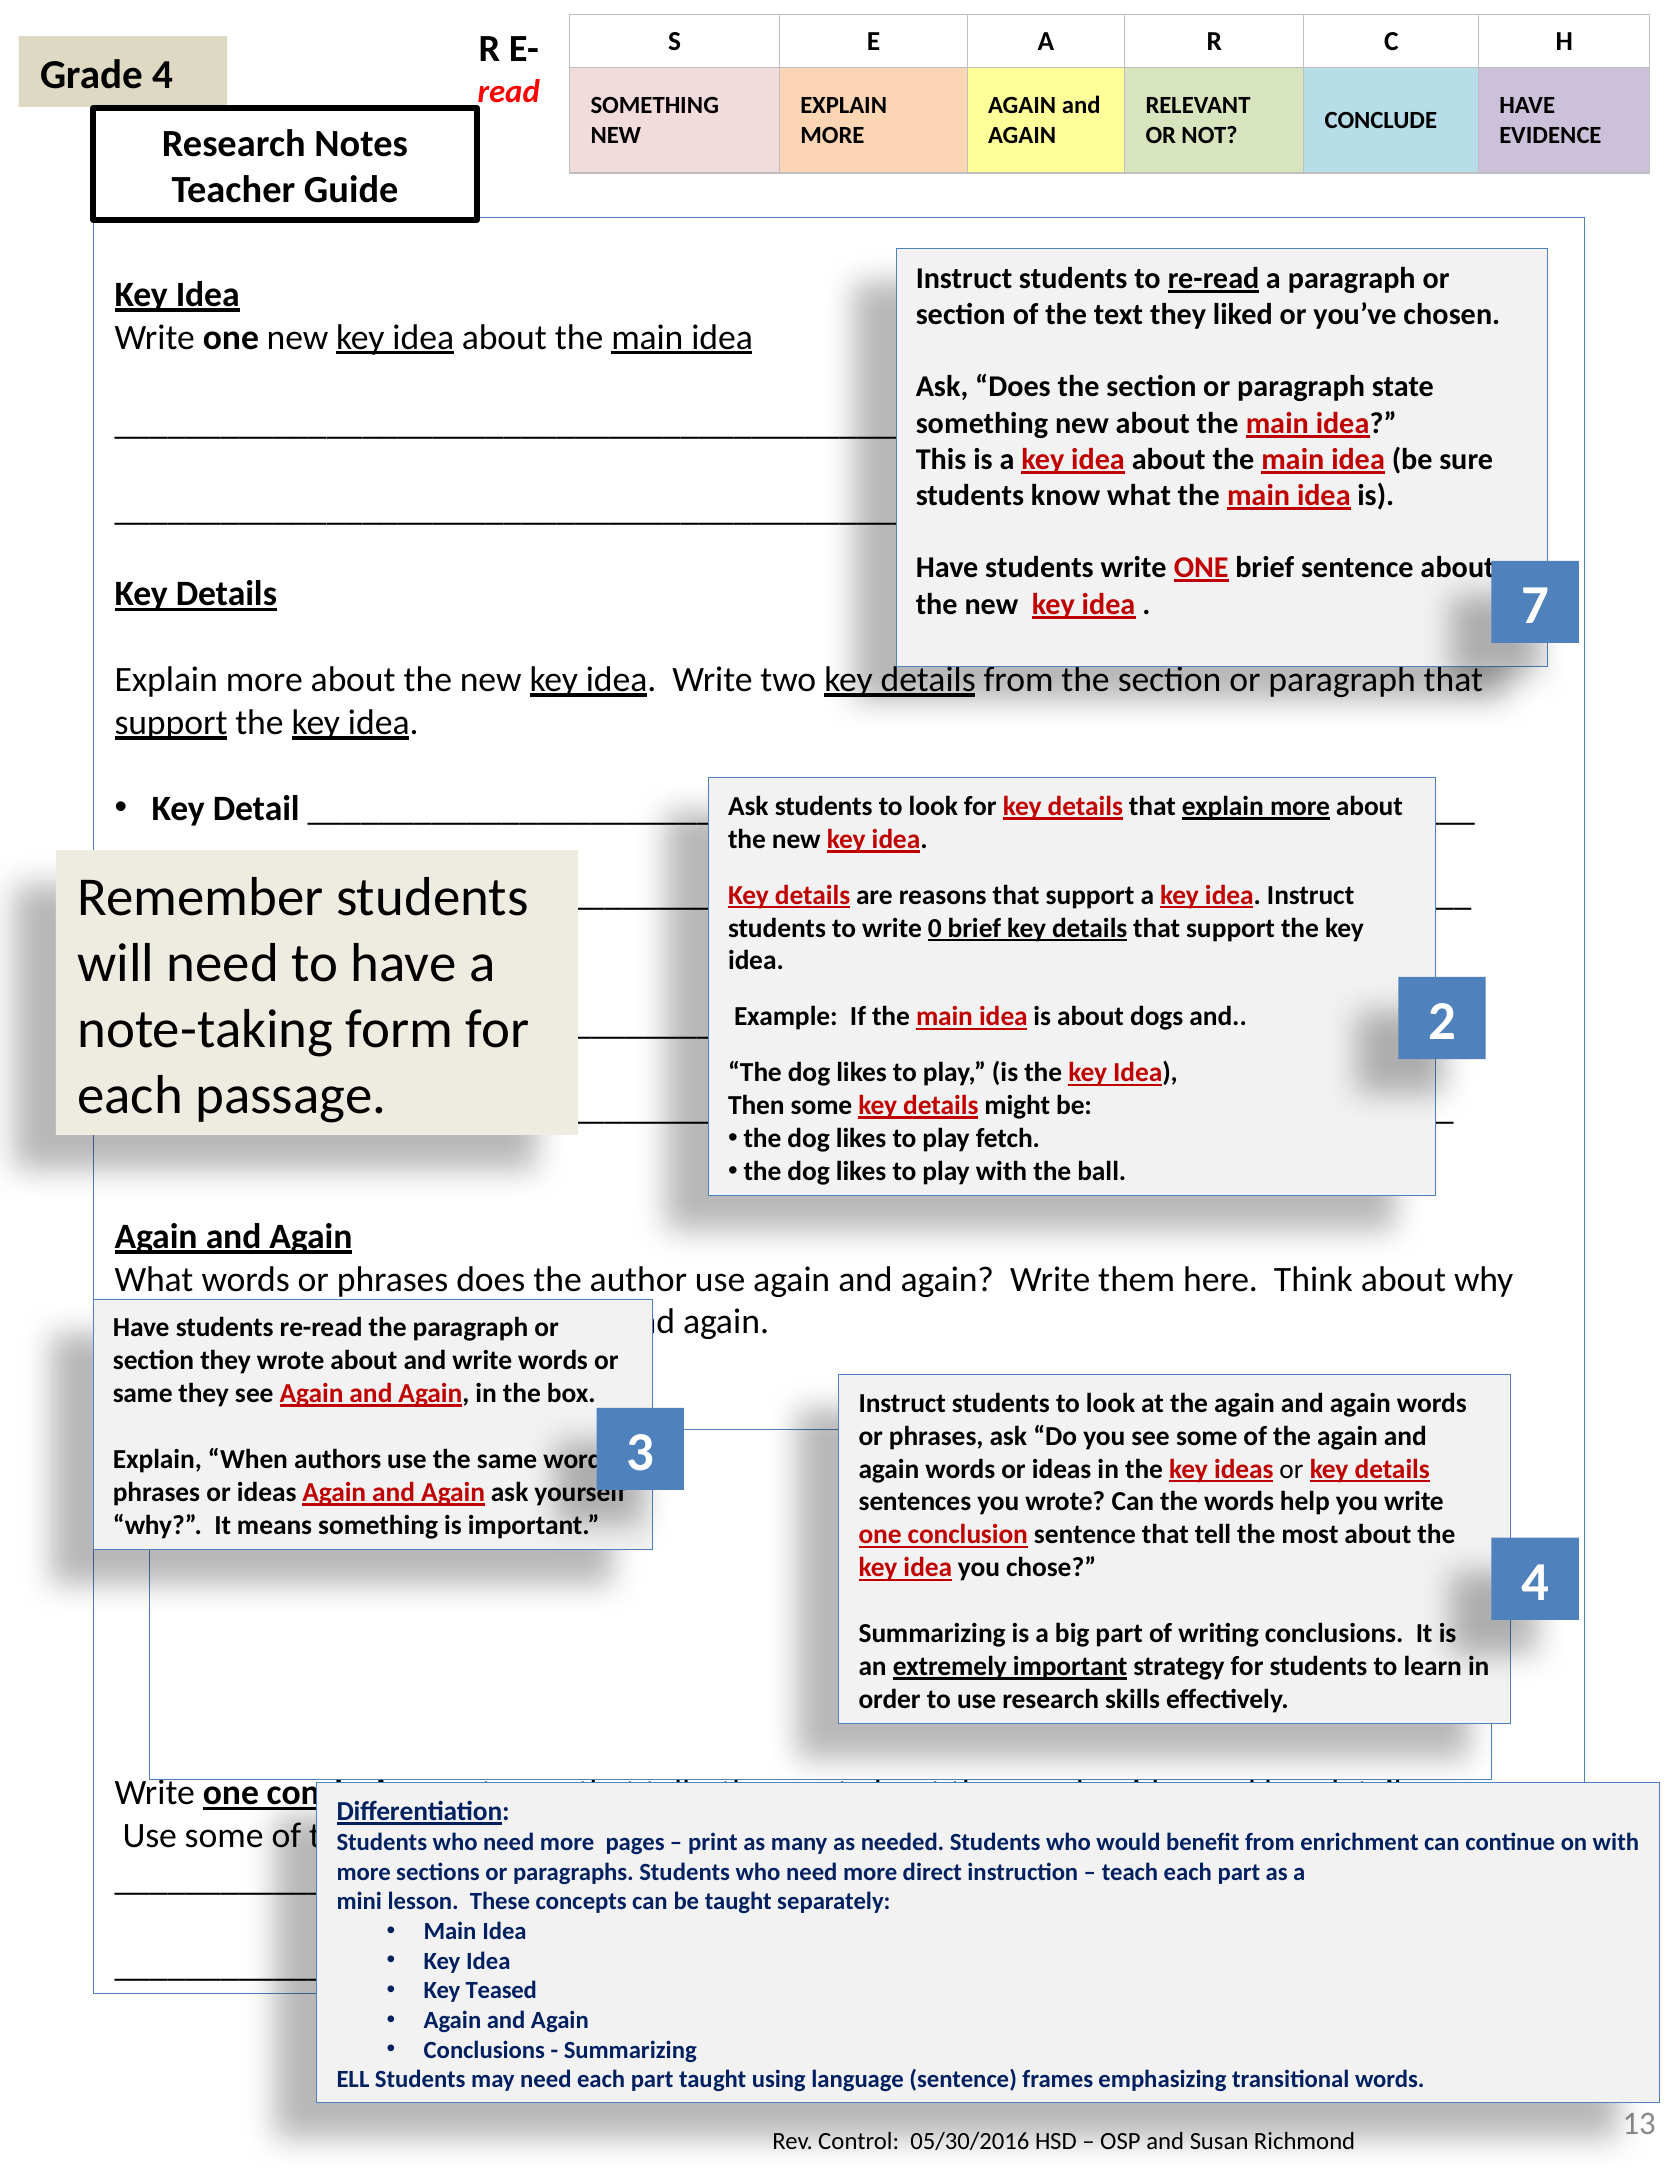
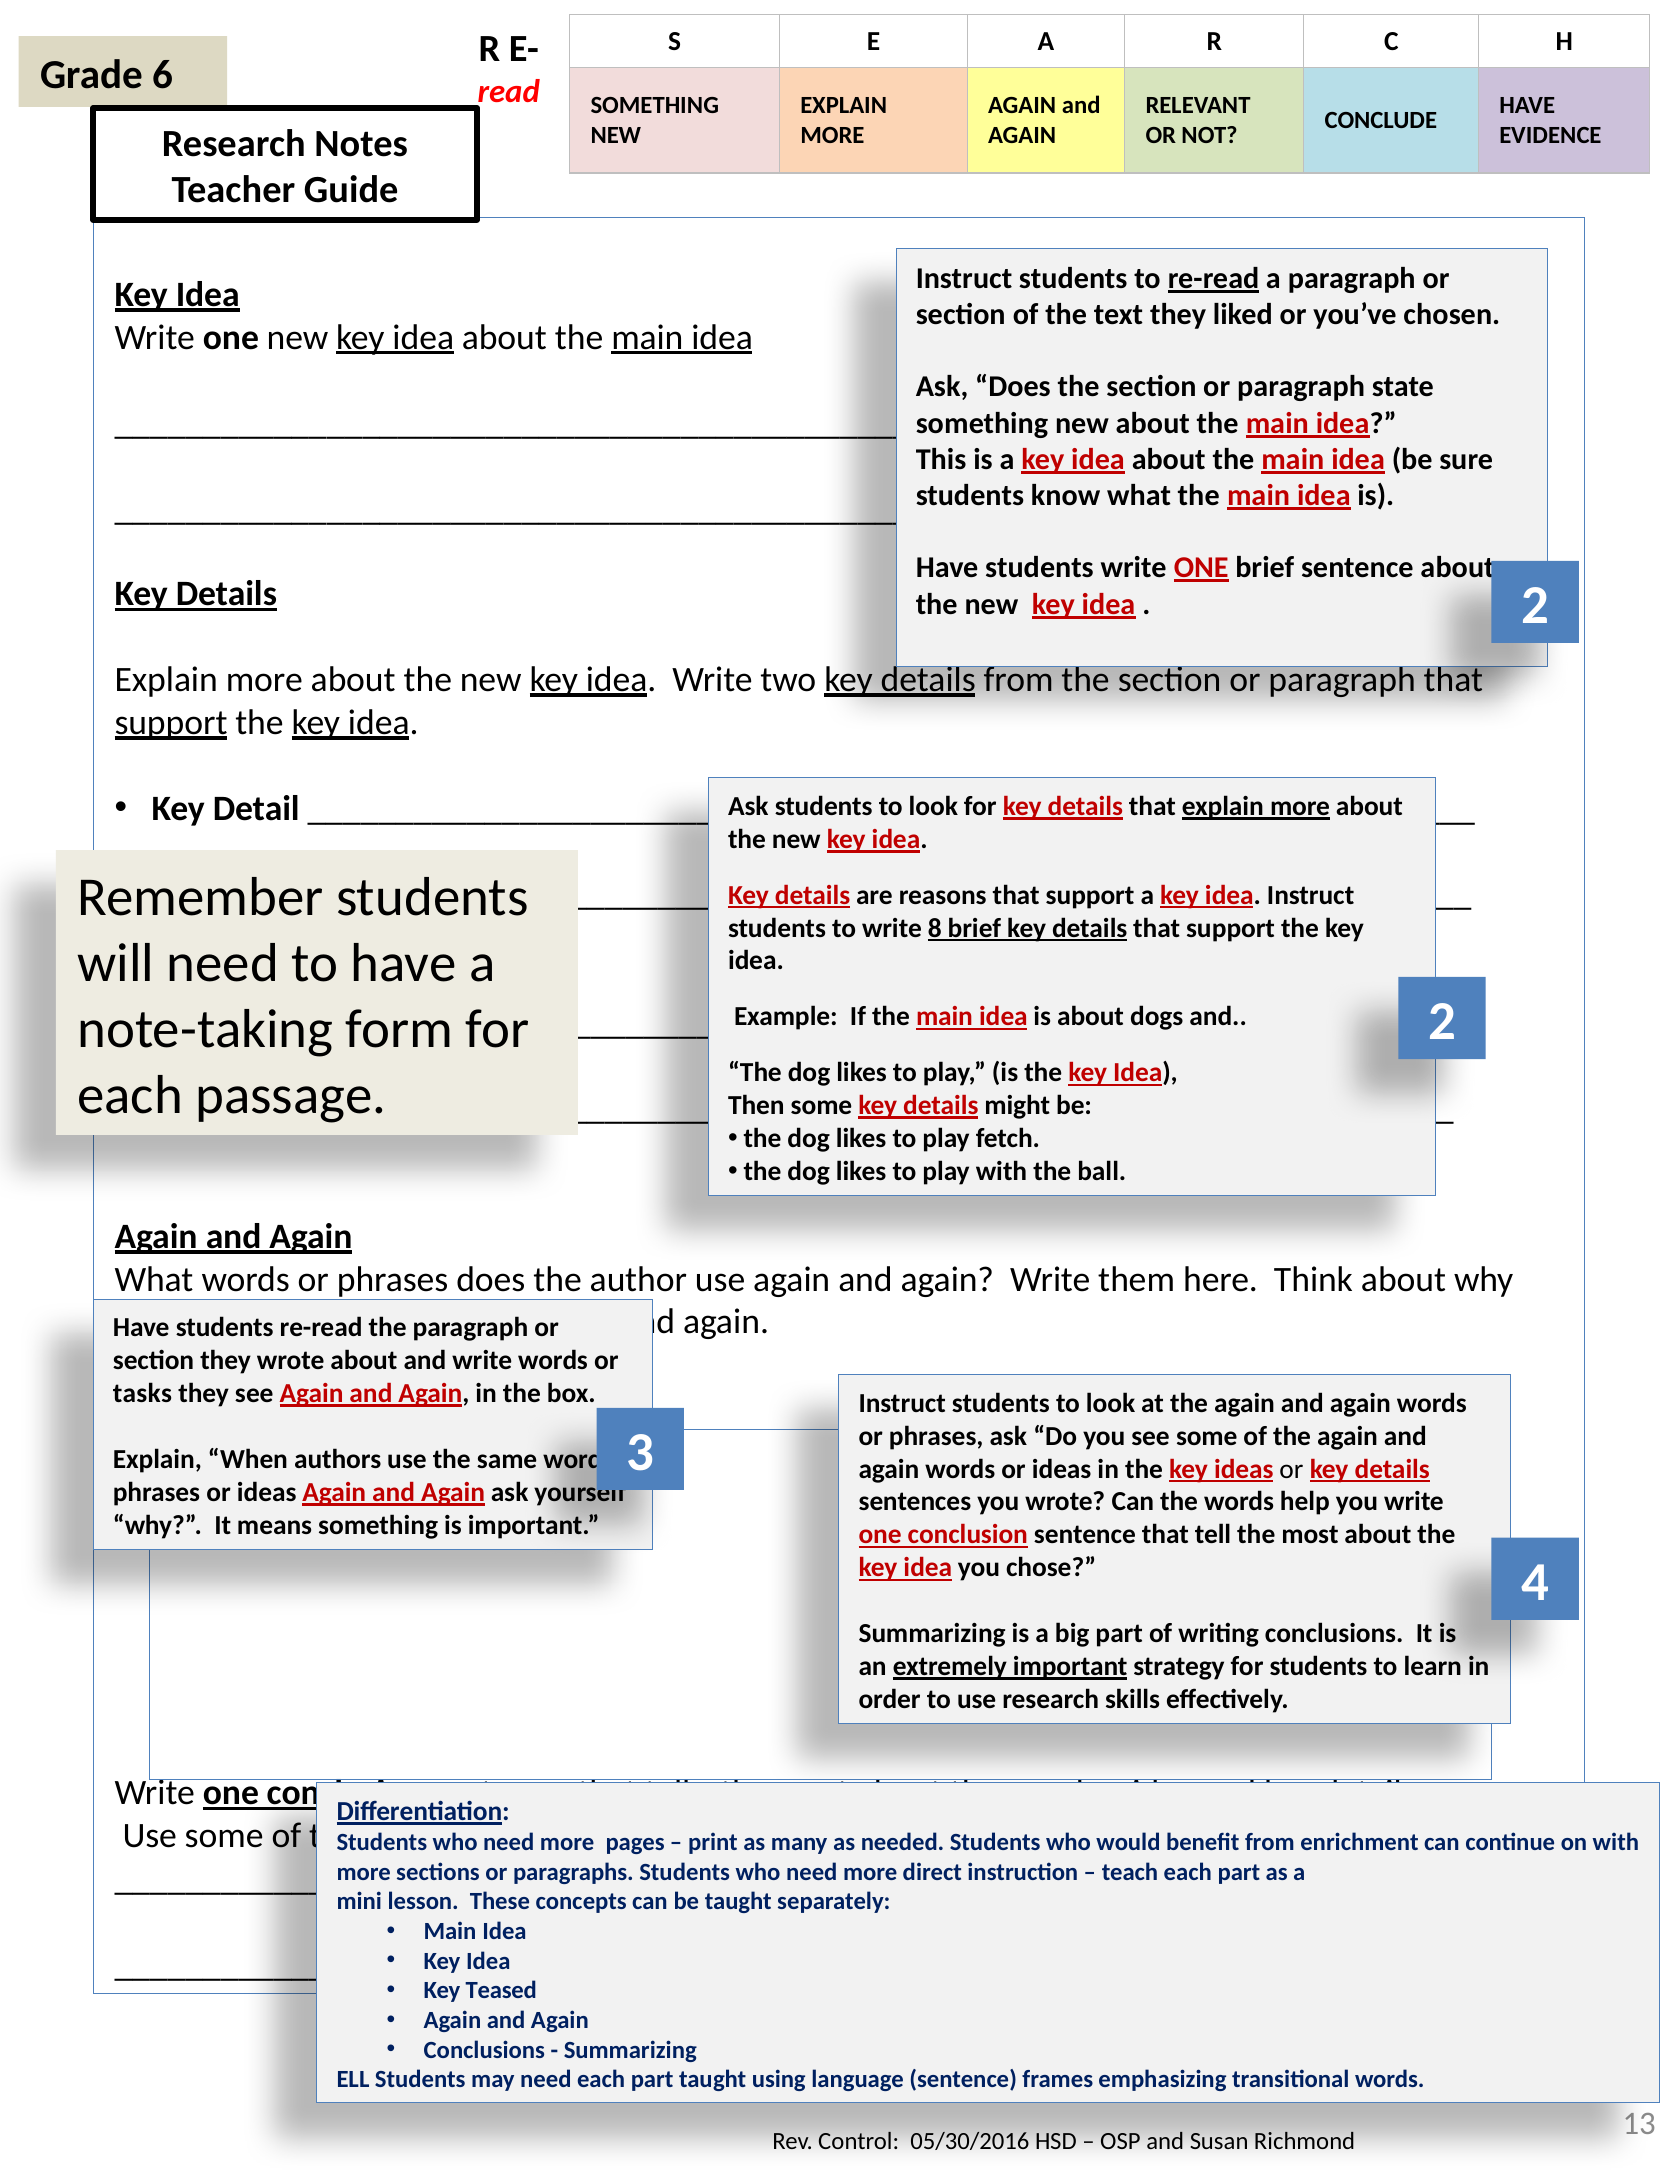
Grade 4: 4 -> 6 (163, 74)
7: 7 -> 2 (1535, 606)
0: 0 -> 8 (935, 928)
same: same -> tasks (142, 1394)
